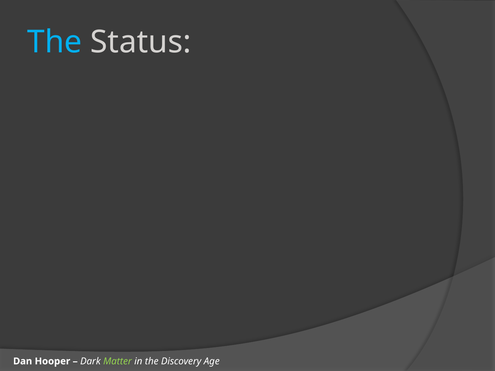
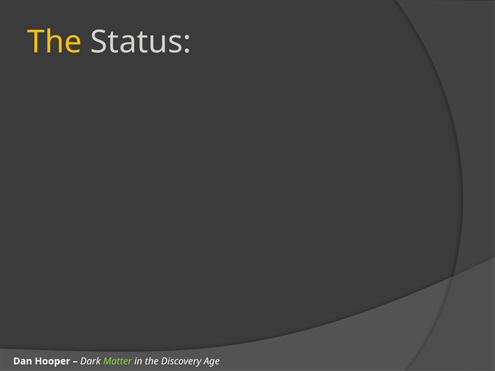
The colour: light blue -> yellow (55, 42)
